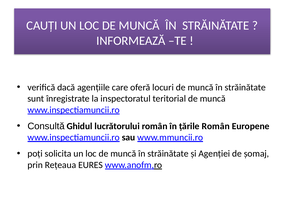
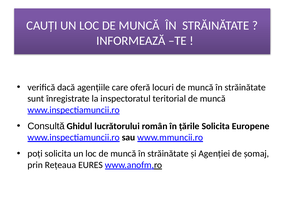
țările Român: Român -> Solicita (216, 126)
